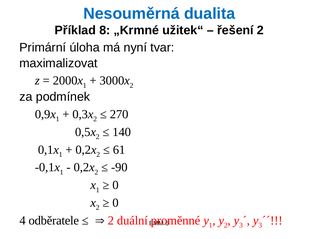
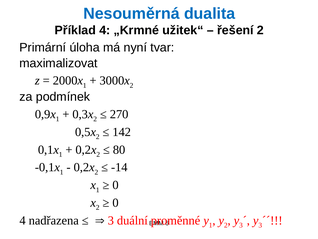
Příklad 8: 8 -> 4 (105, 30)
140: 140 -> 142 (122, 132)
61: 61 -> 80 (119, 149)
-90: -90 -> -14 (119, 167)
odběratele: odběratele -> nadřazena (54, 220)
2: 2 -> 3 (111, 220)
